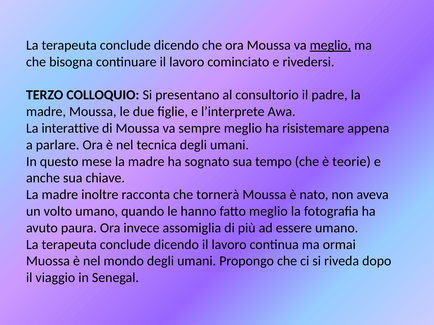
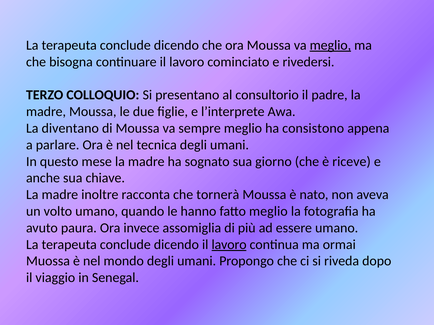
interattive: interattive -> diventano (70, 128)
risistemare: risistemare -> consistono (313, 128)
tempo: tempo -> giorno (273, 162)
teorie: teorie -> riceve (352, 162)
lavoro underline: none -> present (229, 245)
